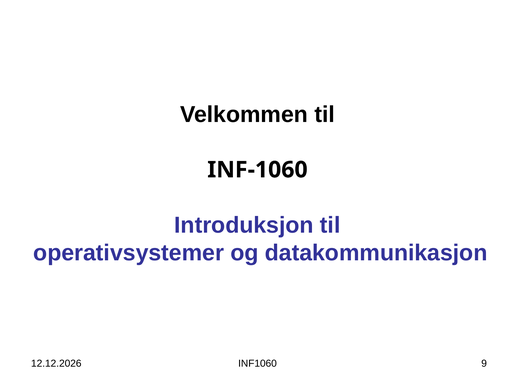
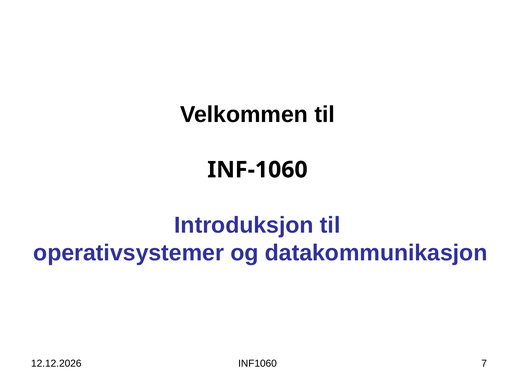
9: 9 -> 7 (484, 363)
